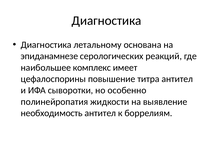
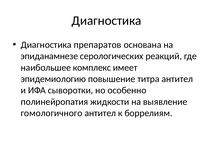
летальному: летальному -> препаратов (98, 45)
цефалоспорины: цефалоспорины -> эпидемиологию (53, 79)
необходимость: необходимость -> гомологичного (52, 113)
